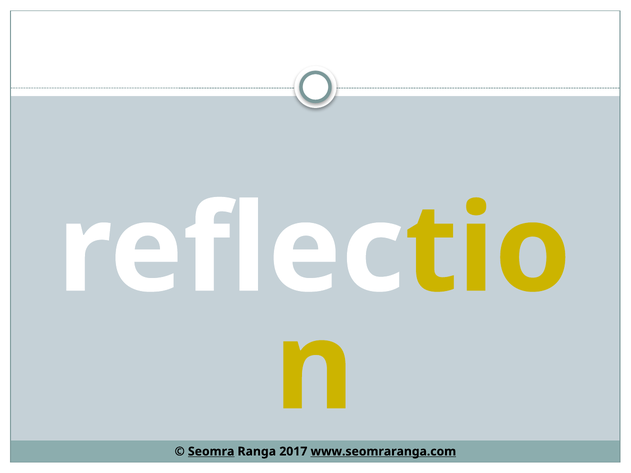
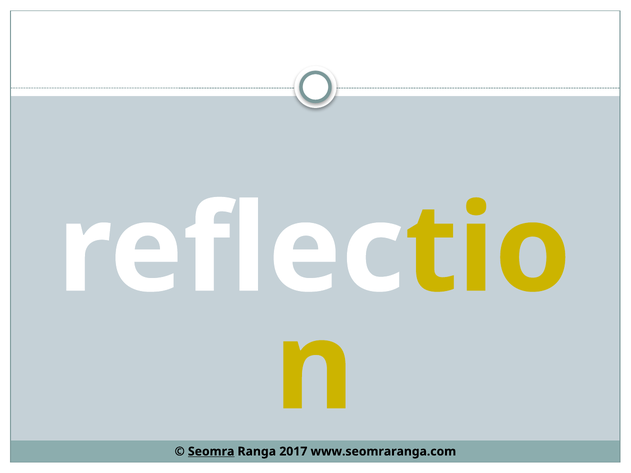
www.seomraranga.com underline: present -> none (383, 452)
